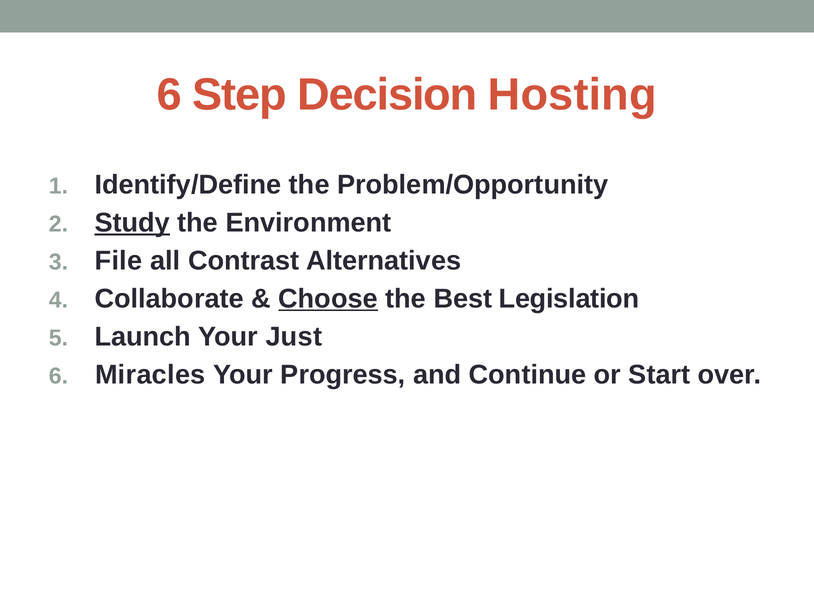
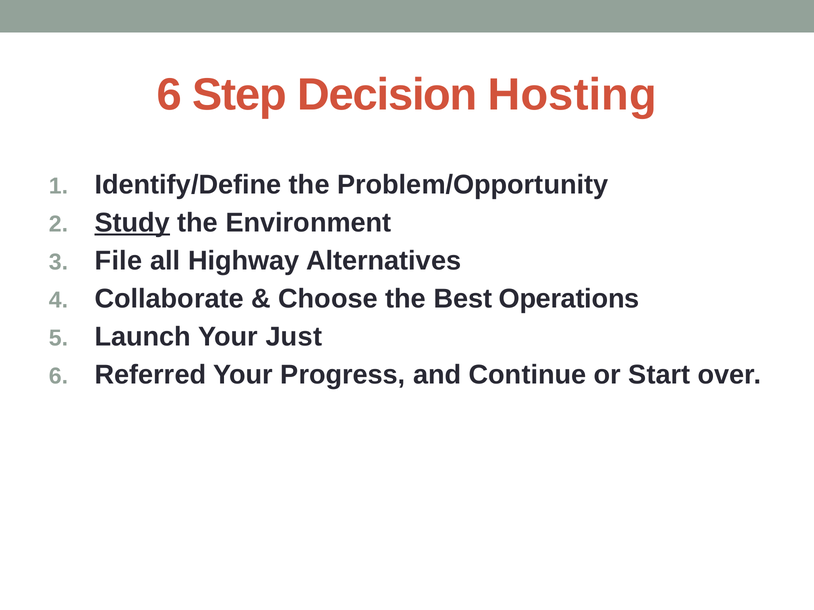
Contrast: Contrast -> Highway (244, 261)
Choose underline: present -> none (328, 299)
Legislation: Legislation -> Operations (569, 299)
Miracles: Miracles -> Referred (150, 375)
